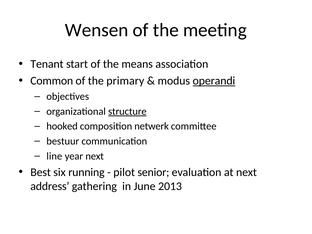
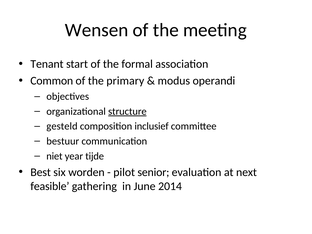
means: means -> formal (137, 64)
operandi underline: present -> none (214, 81)
hooked: hooked -> gesteld (62, 126)
netwerk: netwerk -> inclusief (152, 126)
line: line -> niet (54, 156)
year next: next -> tijde (95, 156)
running: running -> worden (86, 172)
address: address -> feasible (50, 186)
2013: 2013 -> 2014 (170, 186)
